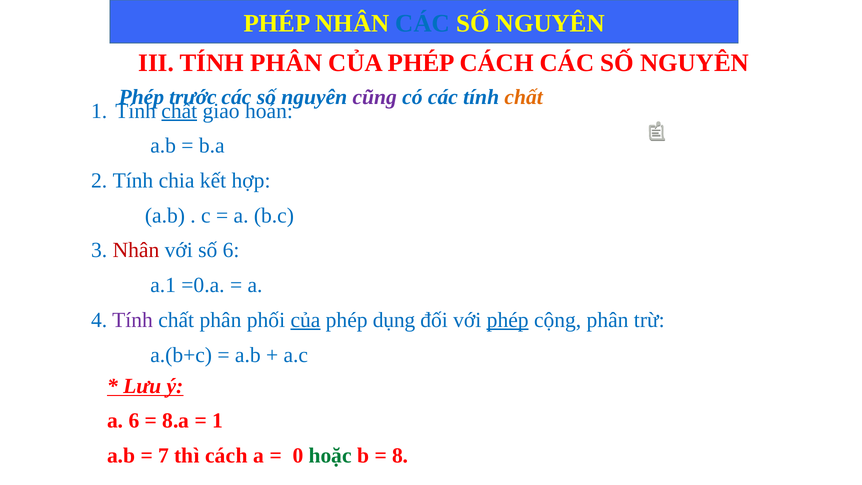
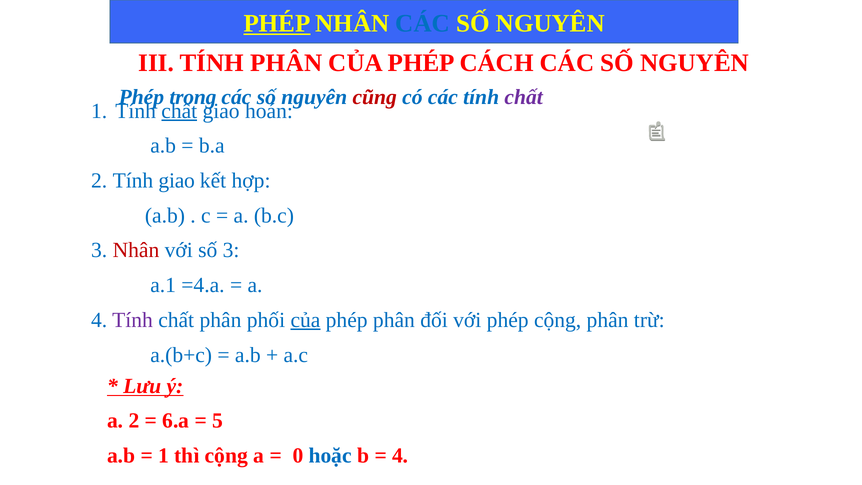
PHÉP underline: none -> present (277, 23)
trước: trước -> trong (193, 97)
cũng colour: purple -> red (375, 97)
chất colour: orange -> purple (524, 97)
Tính chia: chia -> giao (177, 181)
số 6: 6 -> 3 (231, 250)
=0.a: =0.a -> =4.a (203, 285)
phép dụng: dụng -> phân (394, 320)
phép underline: present -> none (508, 320)
a 6: 6 -> 2 (134, 421)
8.a: 8.a -> 6.a (176, 421)
1: 1 -> 5 (218, 421)
7: 7 -> 1 (164, 456)
thì cách: cách -> cộng (226, 456)
hoặc colour: green -> blue (330, 456)
8: 8 -> 4 (400, 456)
